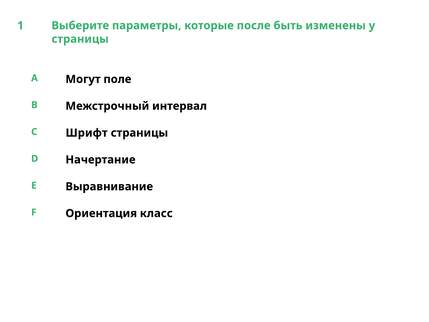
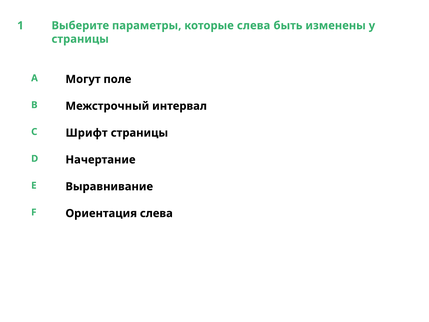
которые после: после -> слева (254, 26)
Ориентация класс: класс -> слева (156, 213)
